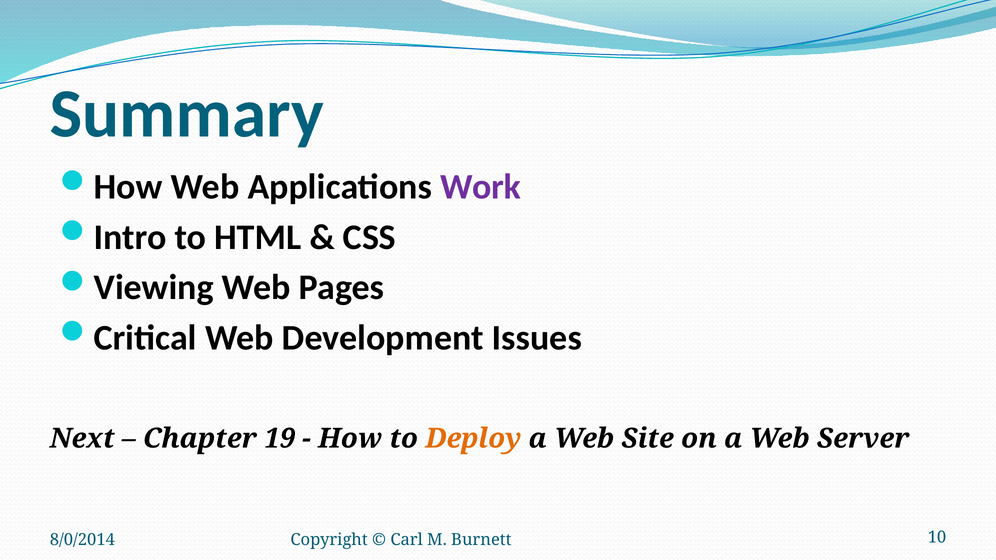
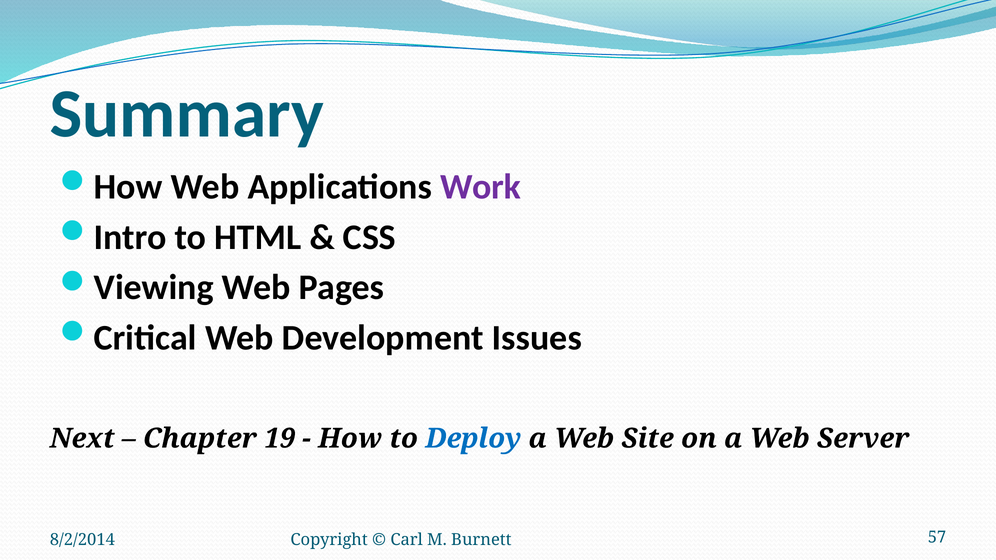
Deploy colour: orange -> blue (473, 439)
8/0/2014: 8/0/2014 -> 8/2/2014 (82, 540)
10: 10 -> 57 (937, 538)
